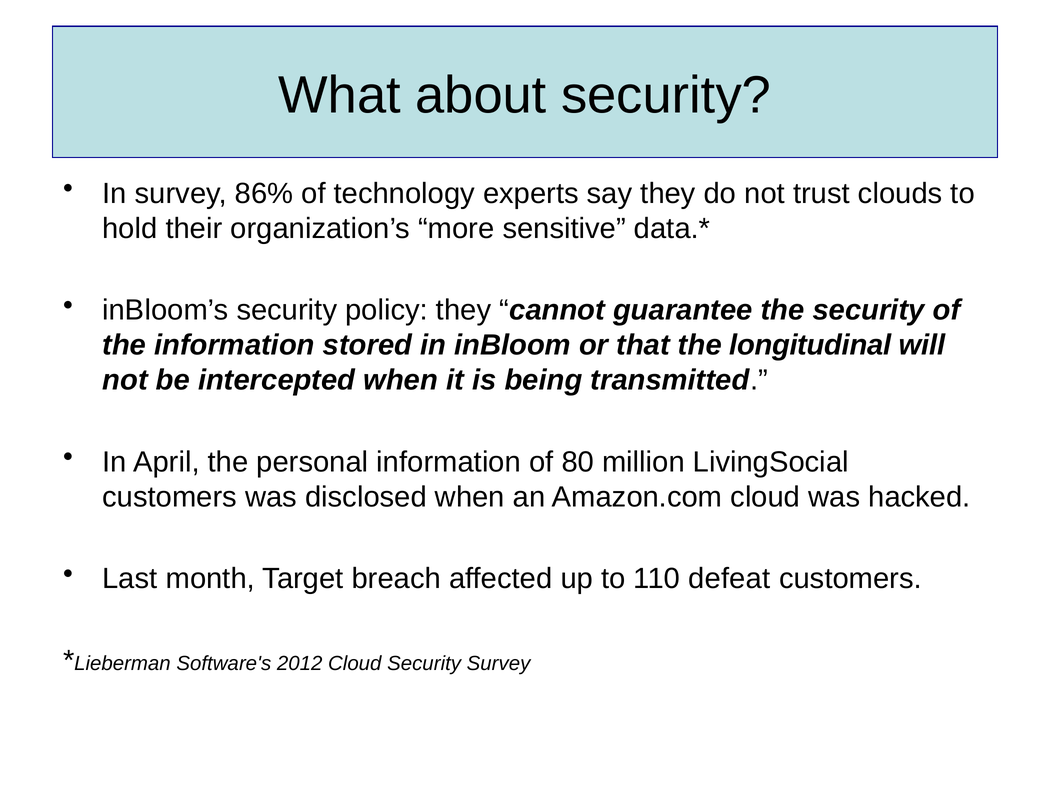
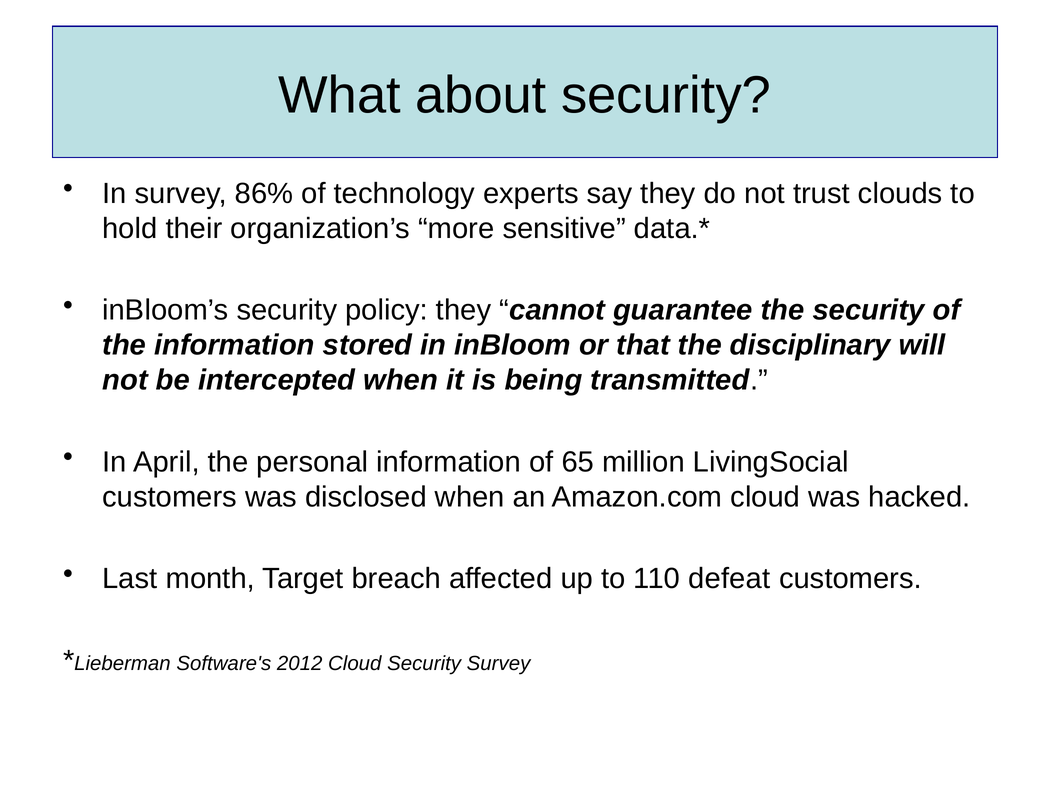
longitudinal: longitudinal -> disciplinary (810, 345)
80: 80 -> 65 (578, 462)
